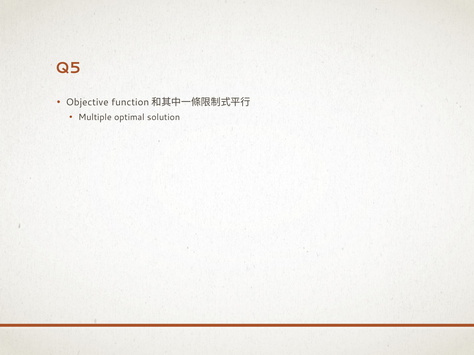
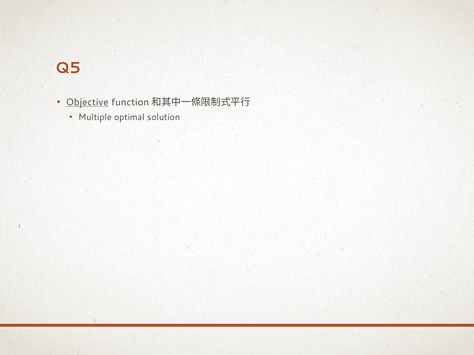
Objective underline: none -> present (87, 102)
